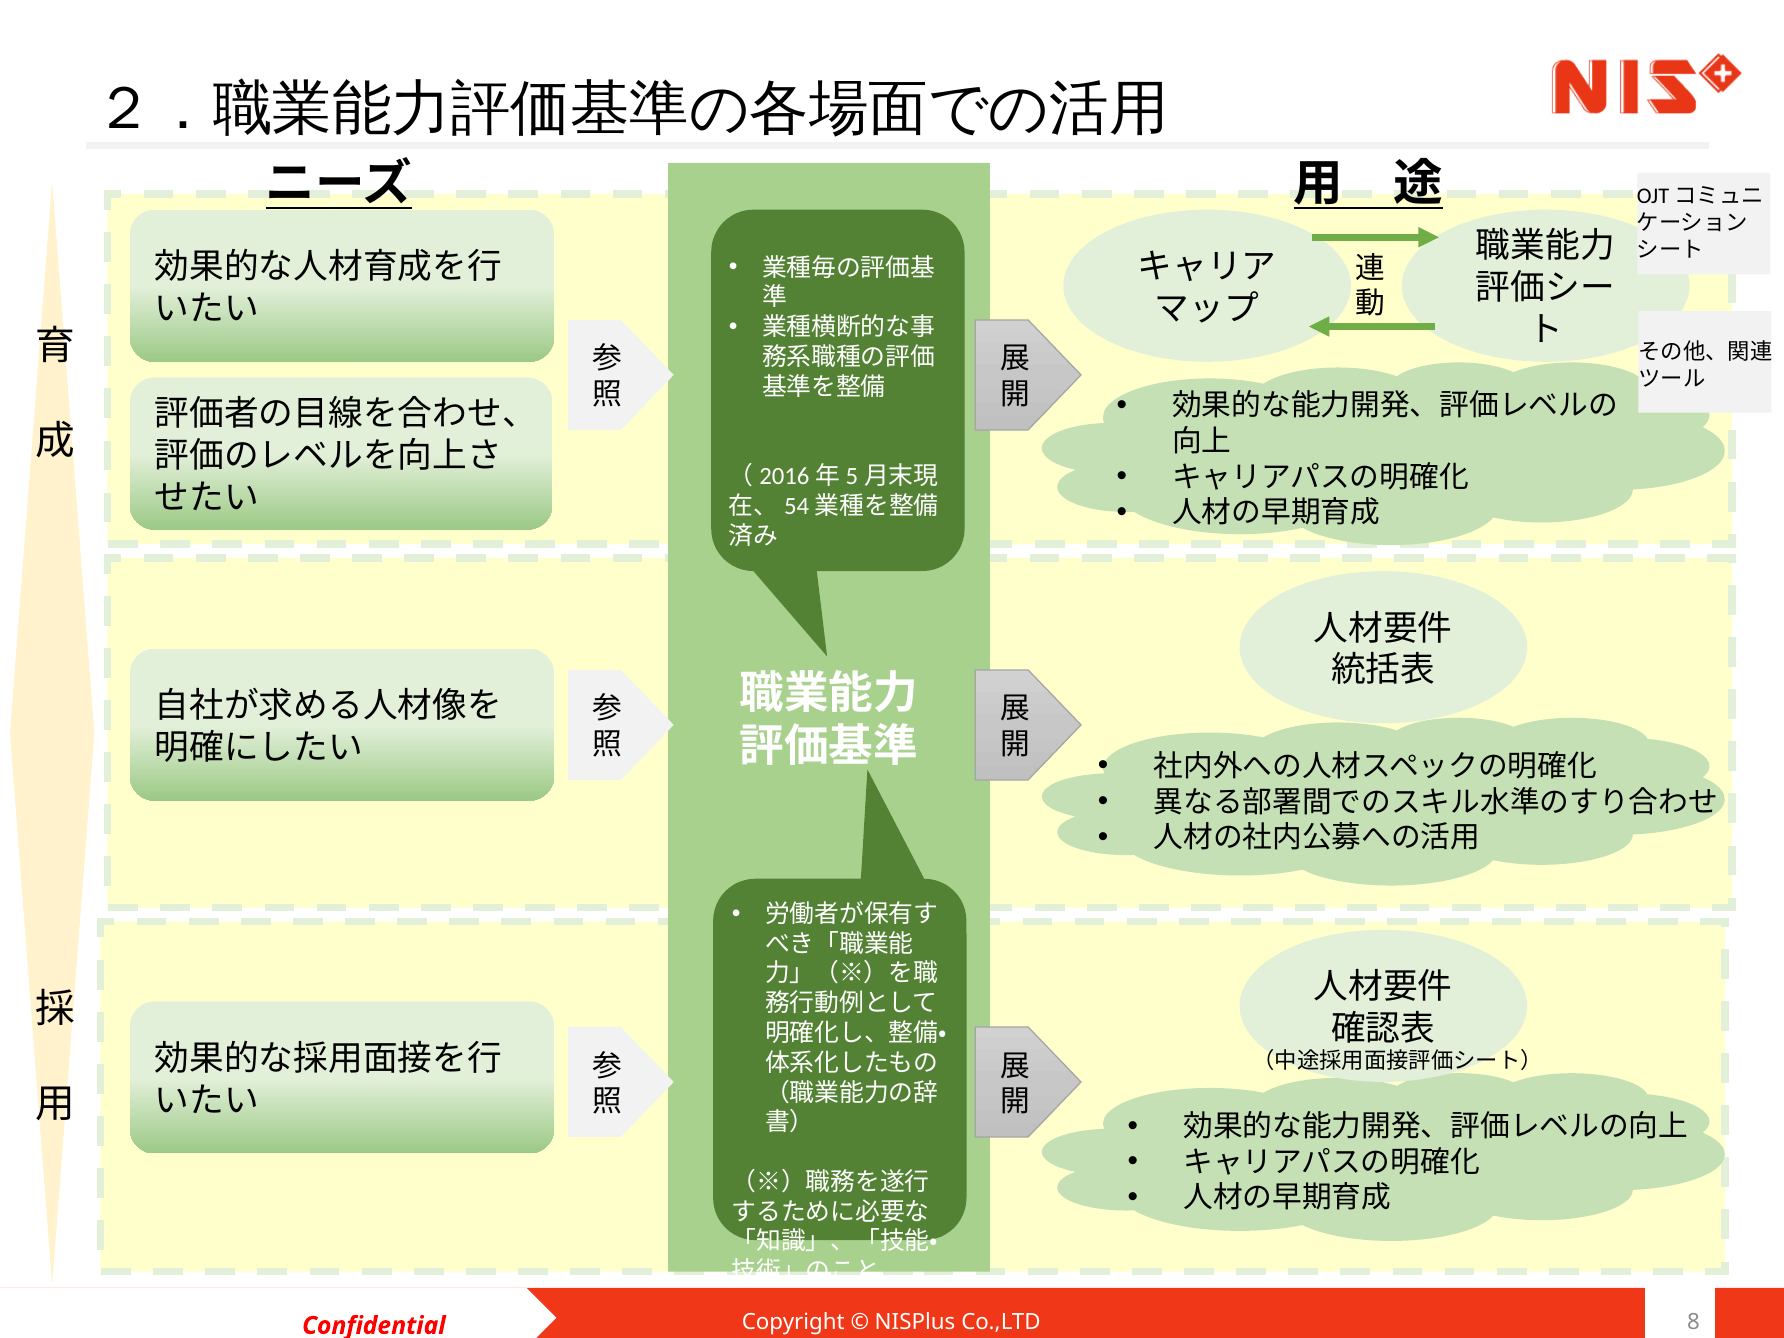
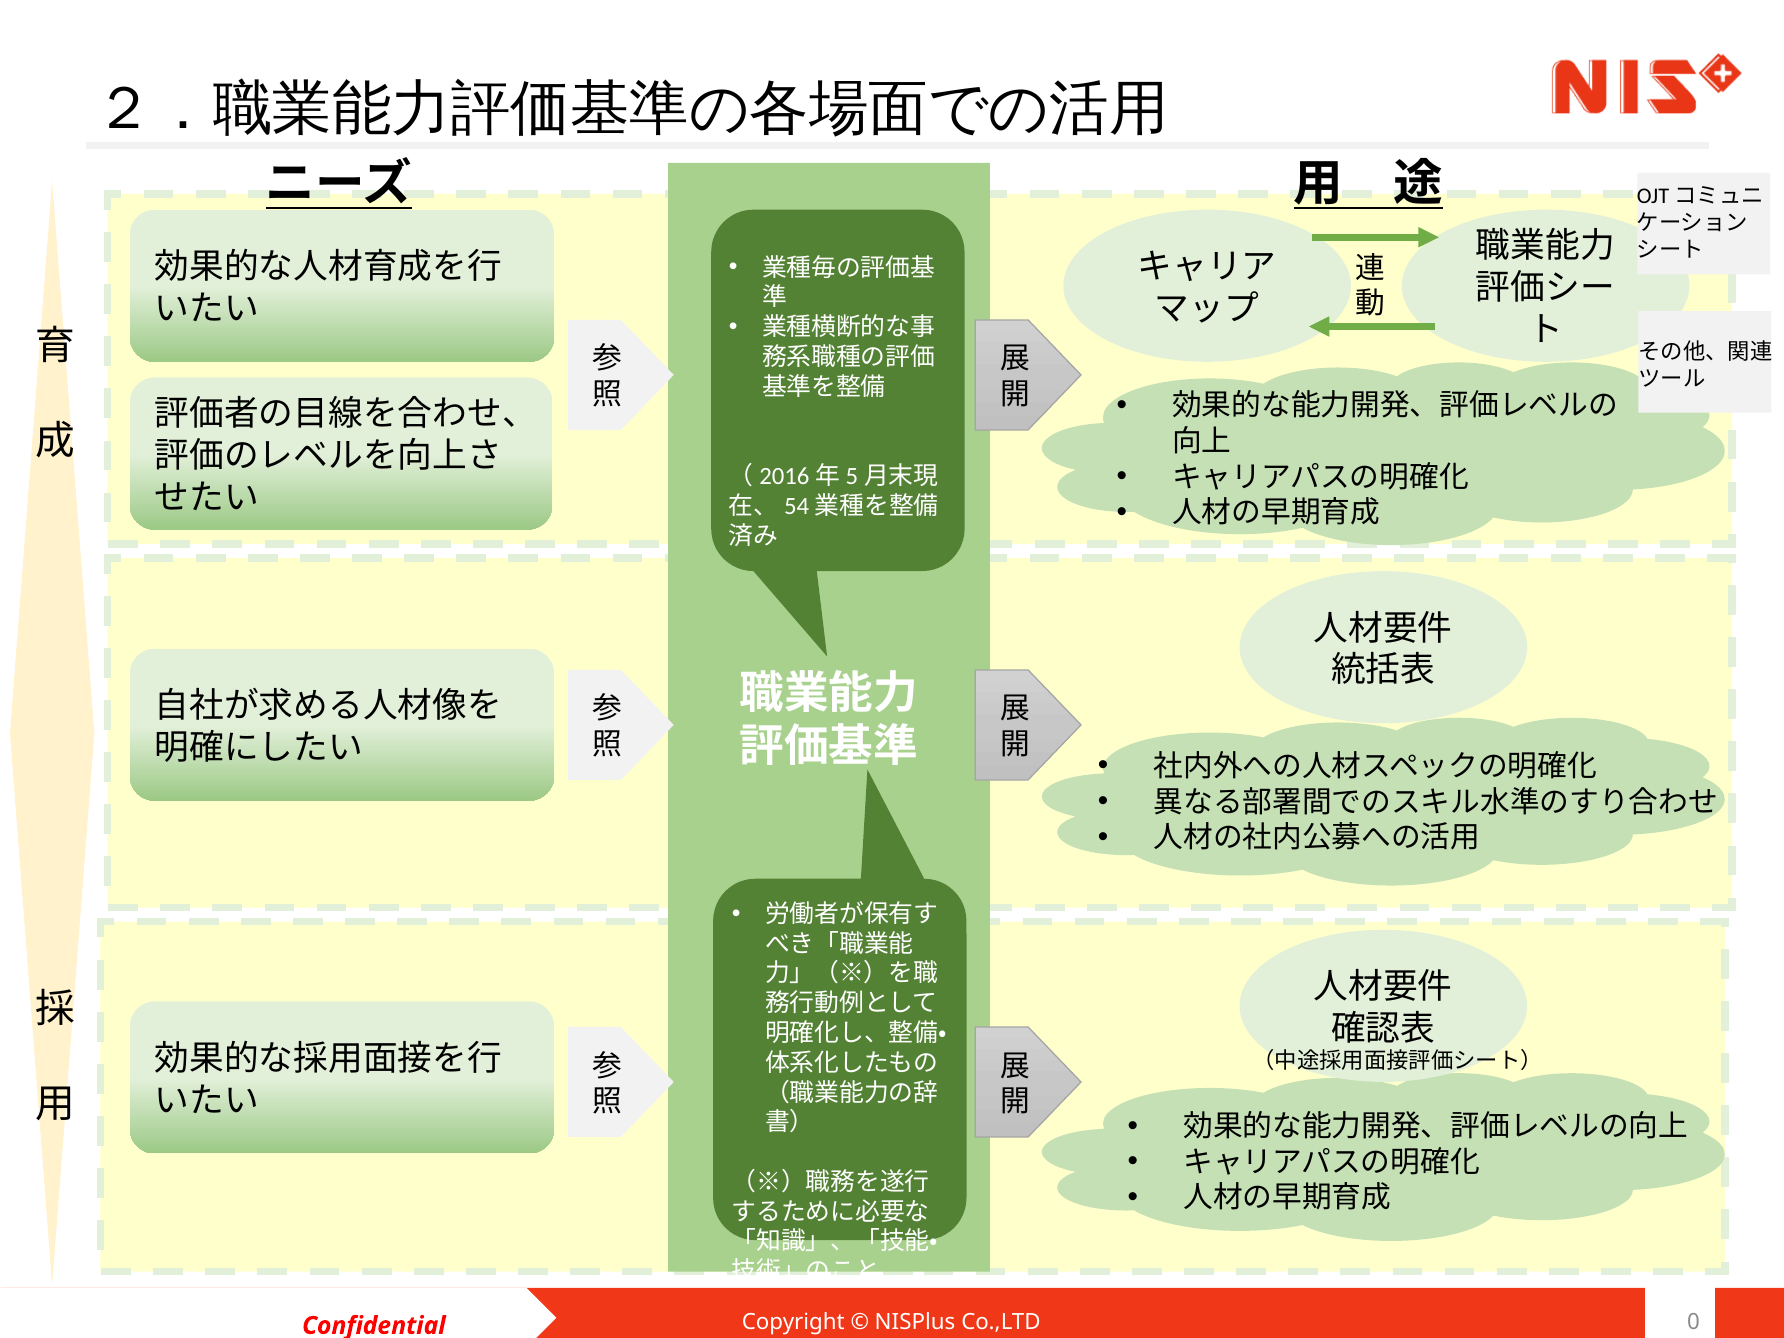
8: 8 -> 0 (1694, 1322)
